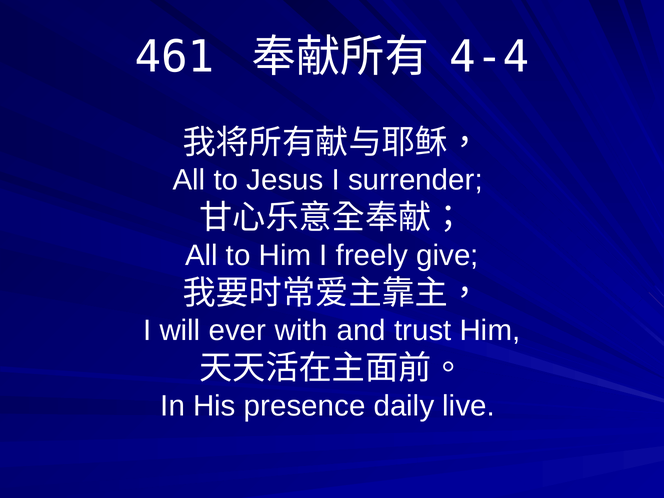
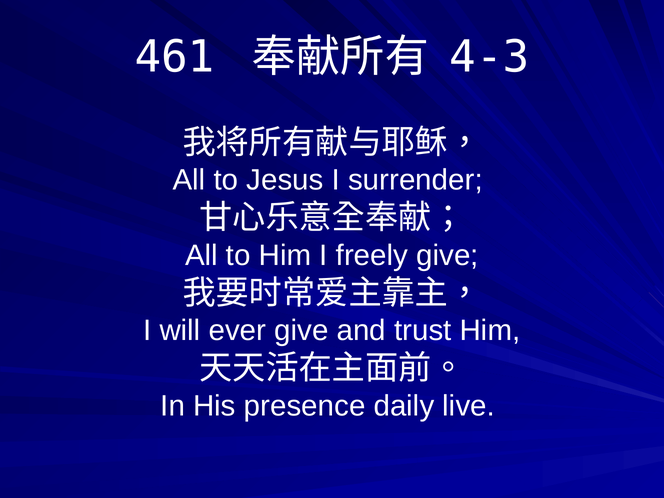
4-4: 4-4 -> 4-3 (489, 57)
ever with: with -> give (301, 331)
